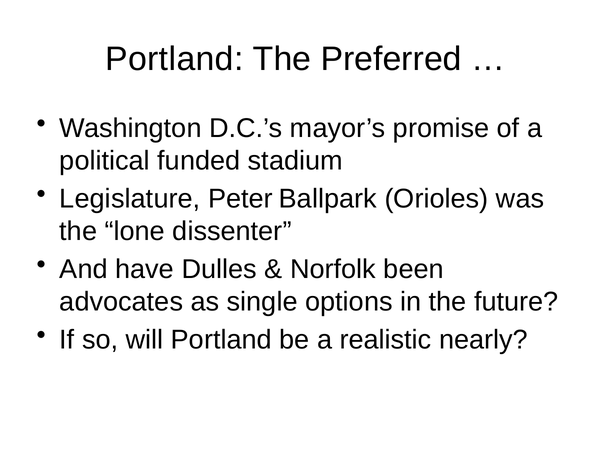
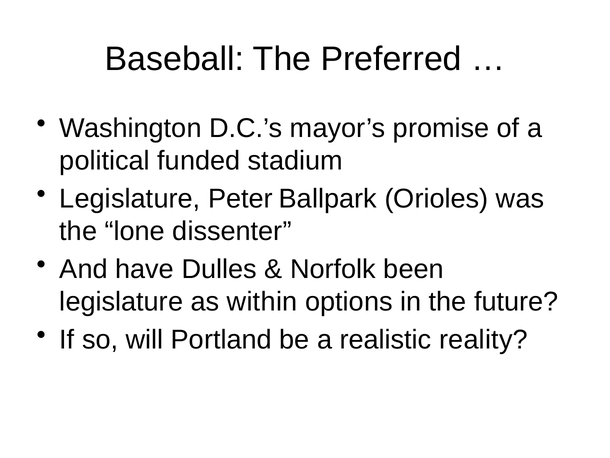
Portland: Portland -> Baseball (175, 59)
advocates: advocates -> legislature (121, 302)
single: single -> within (262, 302)
nearly: nearly -> reality (483, 339)
